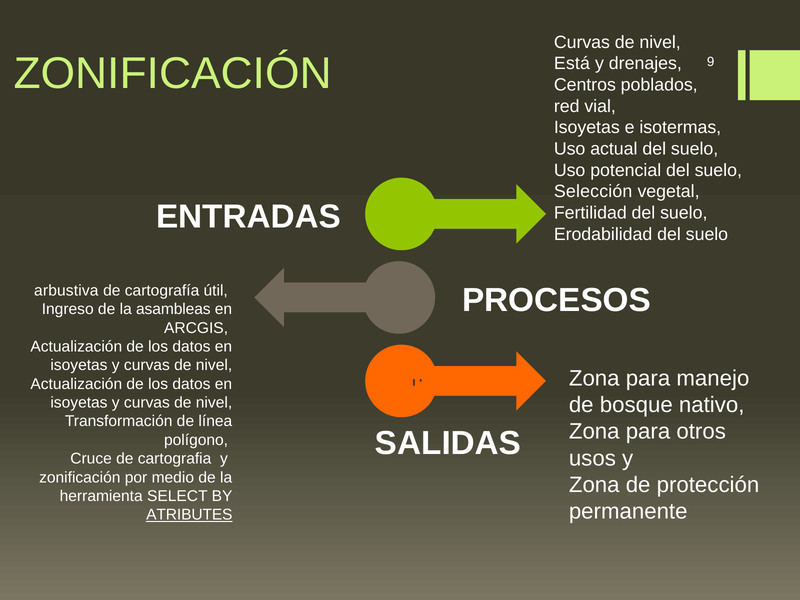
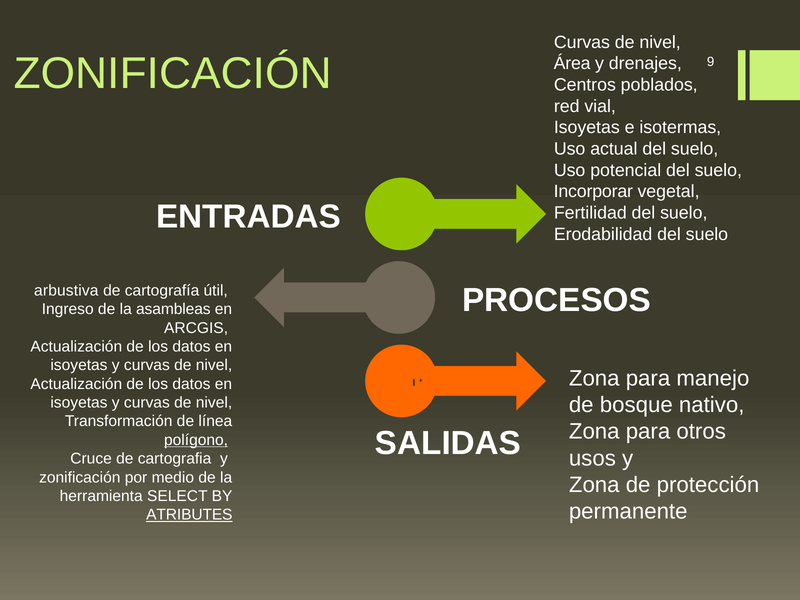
Está: Está -> Área (572, 64)
Selección: Selección -> Incorporar (593, 192)
polígono underline: none -> present (196, 440)
